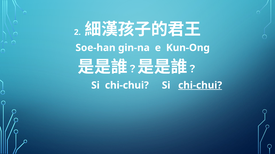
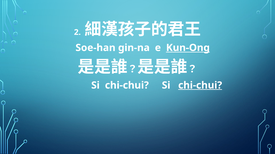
Kun-Ong underline: none -> present (188, 48)
